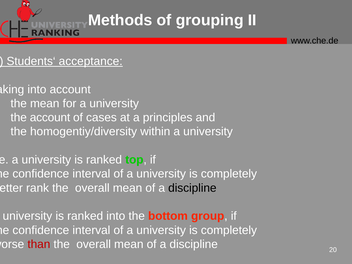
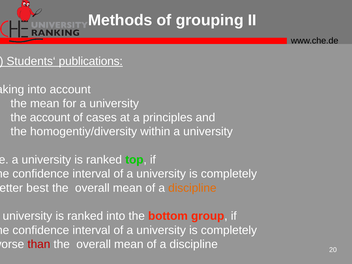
acceptance: acceptance -> publications (91, 61)
rank: rank -> best (37, 188)
discipline colour: black -> orange (192, 188)
